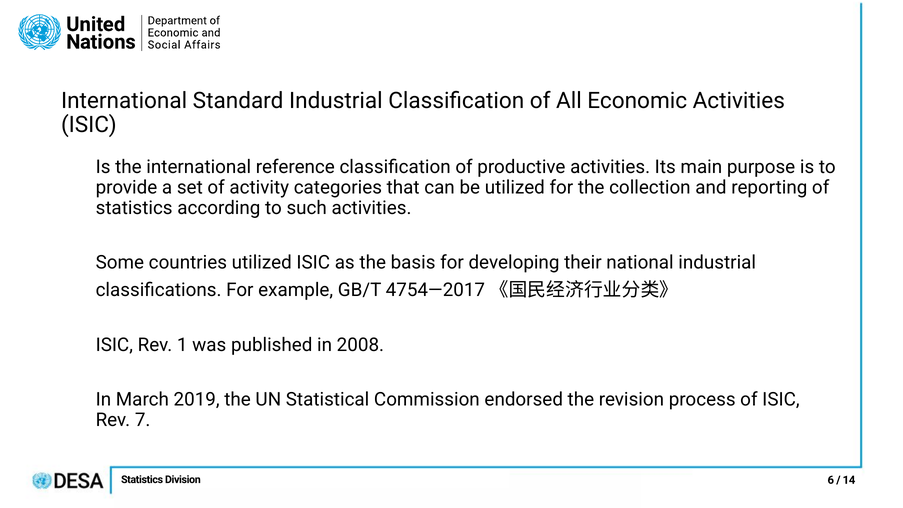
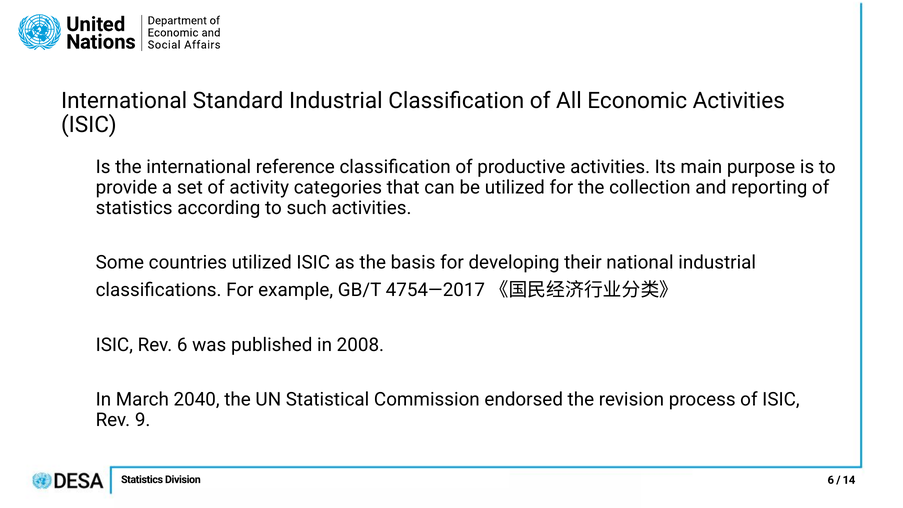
Rev 1: 1 -> 6 (182, 345)
2019: 2019 -> 2040 (197, 400)
7: 7 -> 9 (143, 420)
